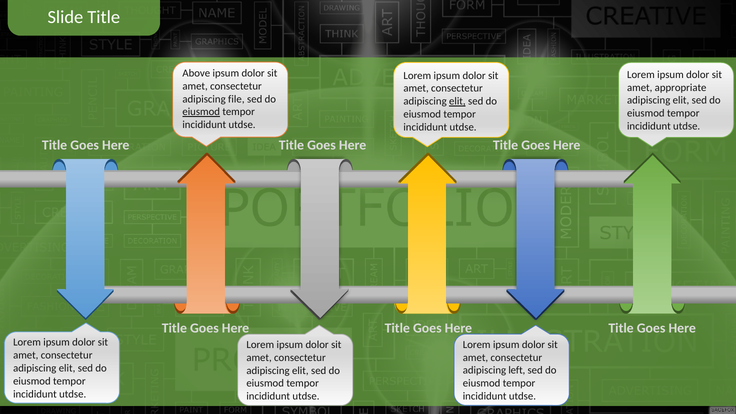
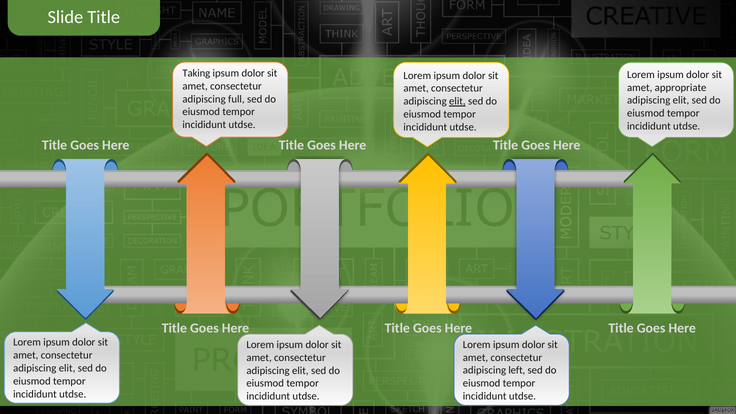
Above: Above -> Taking (196, 73)
file: file -> full (236, 99)
eiusmod underline: present -> none (201, 112)
